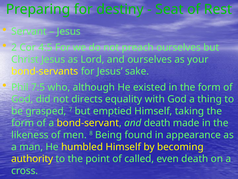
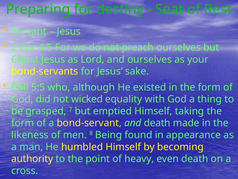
7:5: 7:5 -> 5:5 (38, 87)
directs: directs -> wicked (87, 99)
called: called -> heavy (139, 158)
